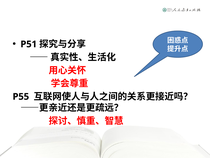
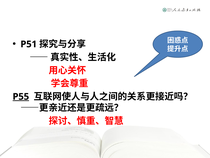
P55 underline: none -> present (21, 96)
